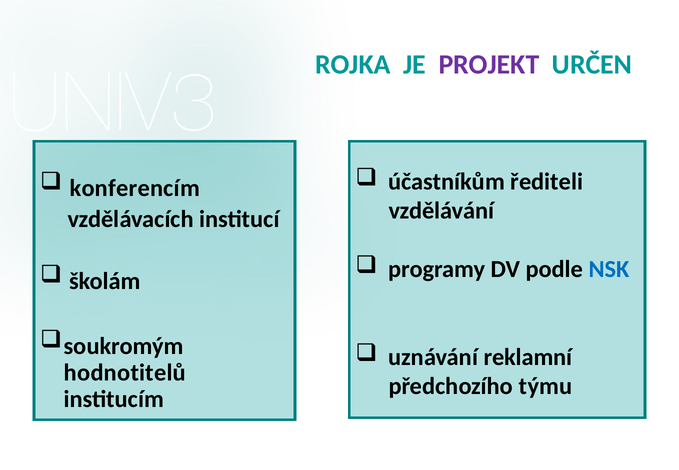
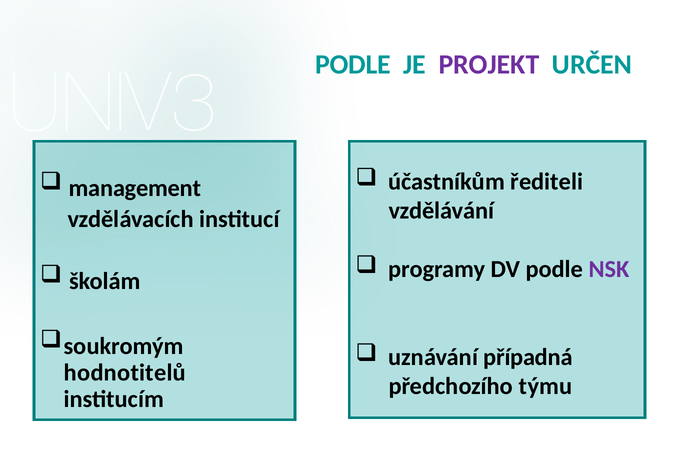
ROJKA: ROJKA -> PODLE (353, 64)
konferencím: konferencím -> management (135, 188)
NSK colour: blue -> purple (609, 269)
reklamní: reklamní -> případná (528, 357)
